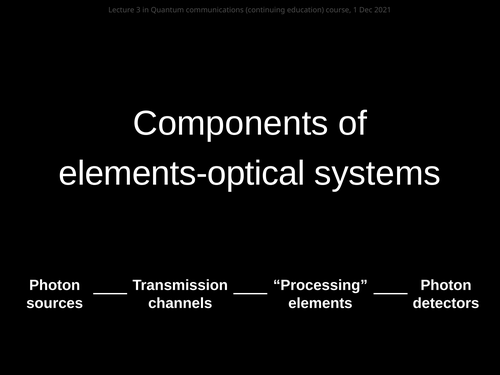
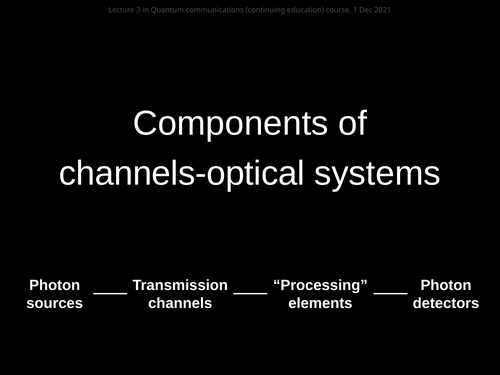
elements-optical: elements-optical -> channels-optical (182, 173)
